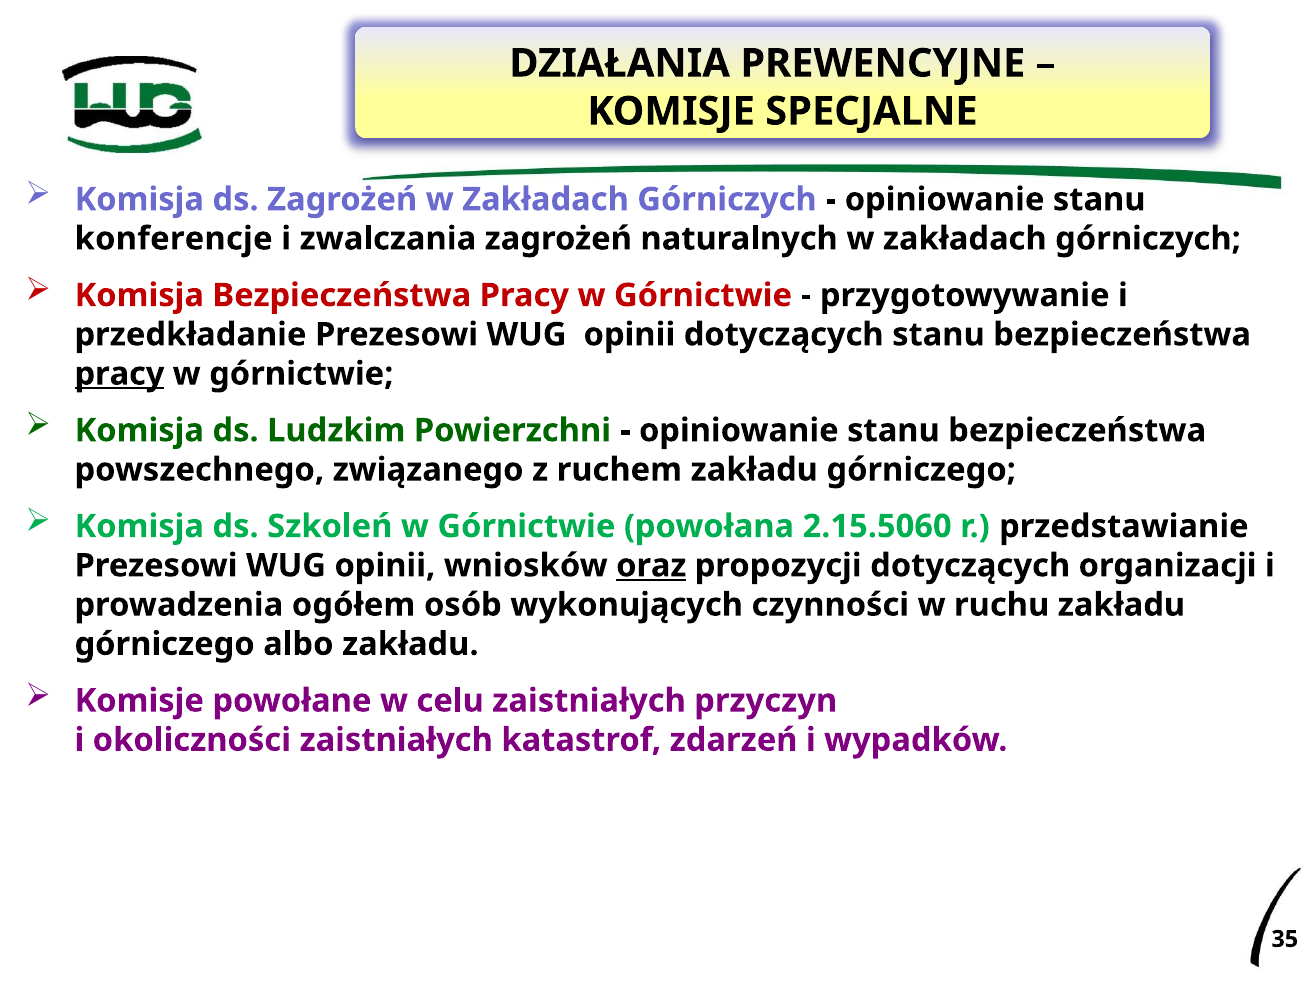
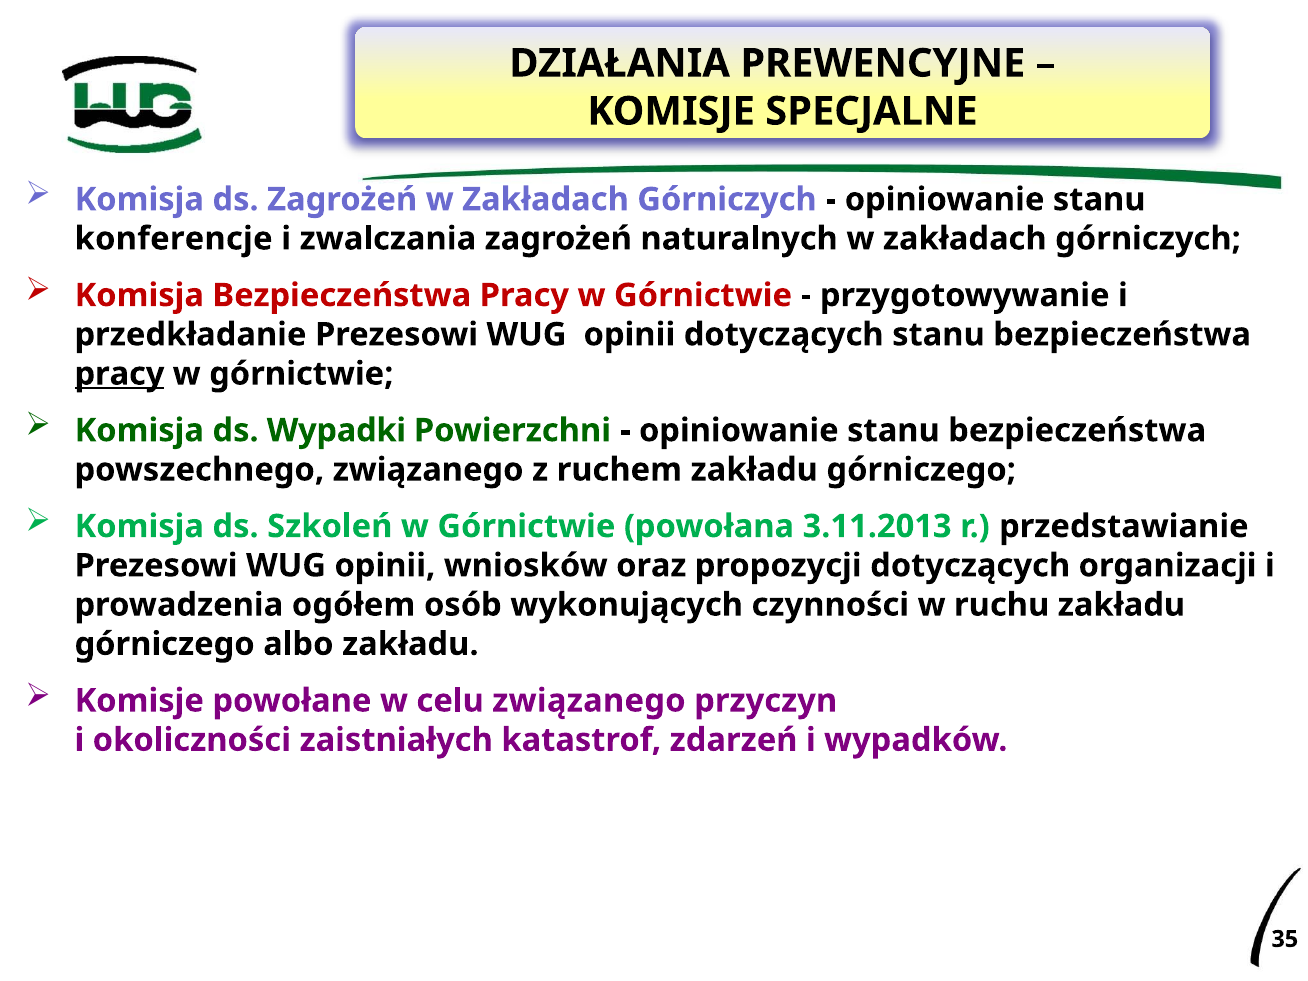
Ludzkim: Ludzkim -> Wypadki (336, 430)
2.15.5060: 2.15.5060 -> 3.11.2013 (877, 526)
oraz underline: present -> none (651, 566)
celu zaistniałych: zaistniałych -> związanego (589, 701)
